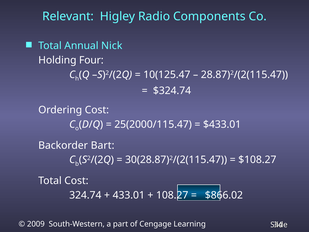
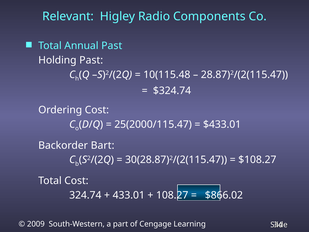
Annual Nick: Nick -> Past (112, 46)
Holding Four: Four -> Past (91, 60)
10(125.47: 10(125.47 -> 10(115.48 (167, 75)
